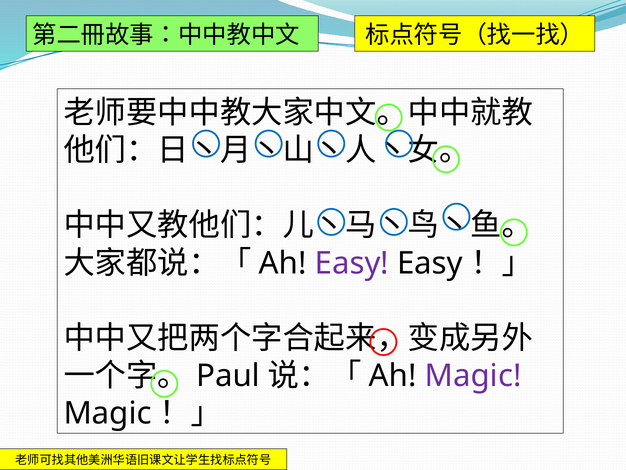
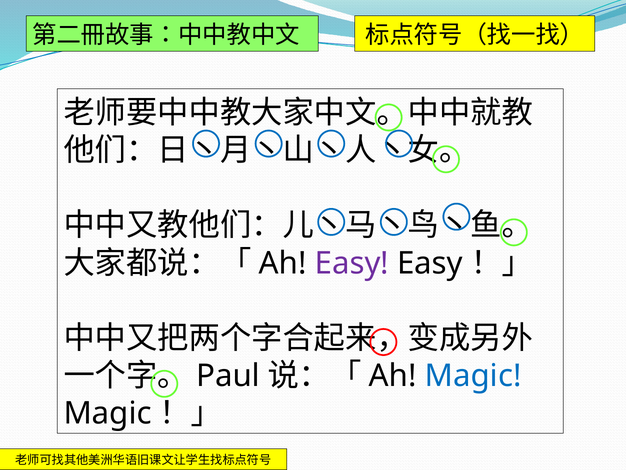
Magic colour: purple -> blue (473, 376)
